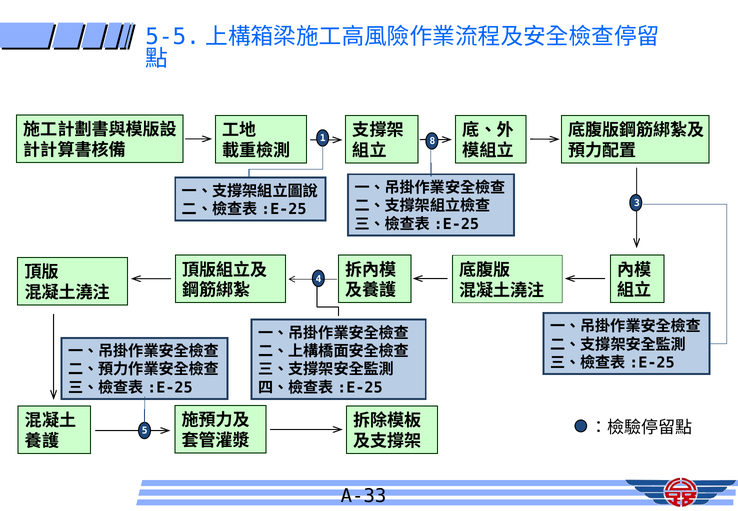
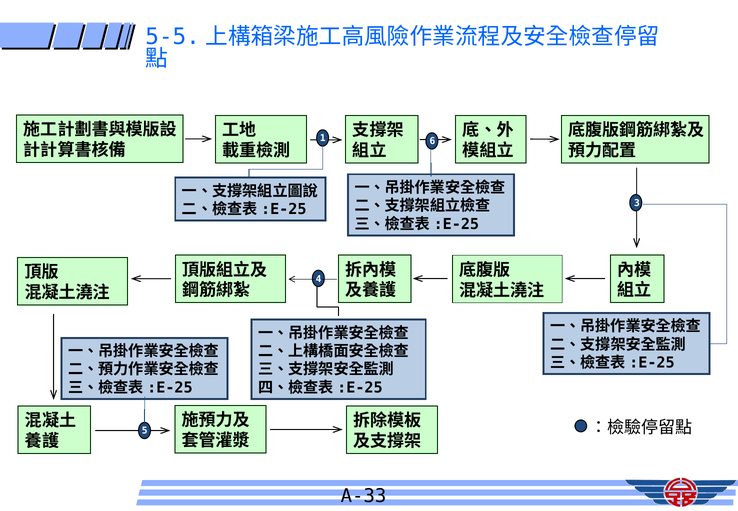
8: 8 -> 6 (432, 141)
